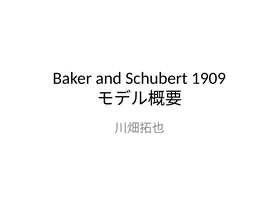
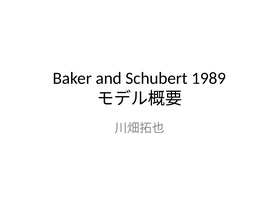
1909: 1909 -> 1989 (209, 78)
